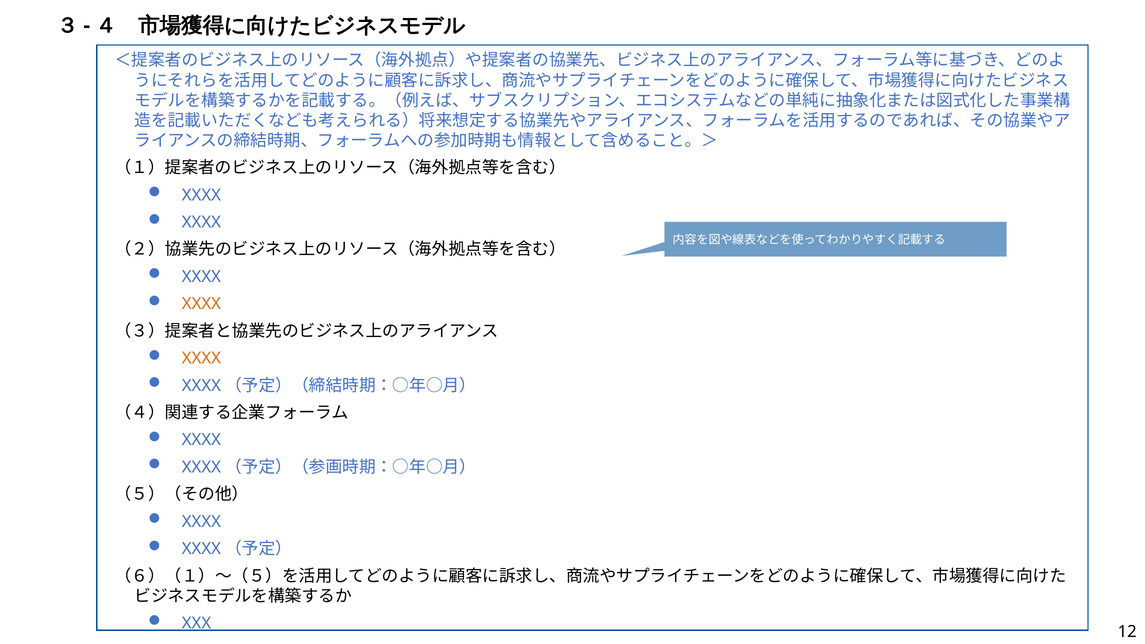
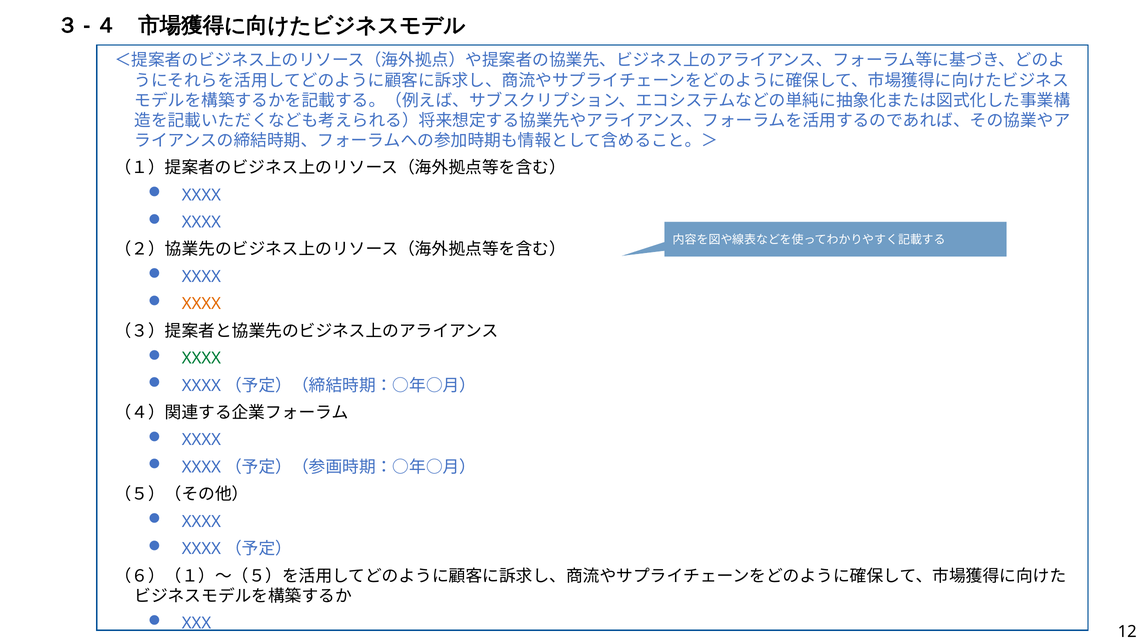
XXXX colour: orange -> green (201, 358)
